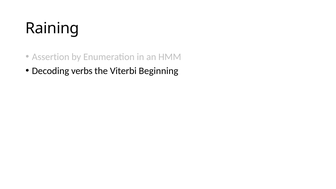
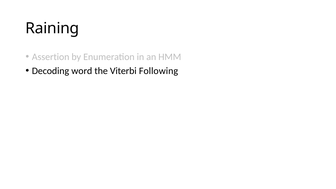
verbs: verbs -> word (82, 71)
Beginning: Beginning -> Following (158, 71)
